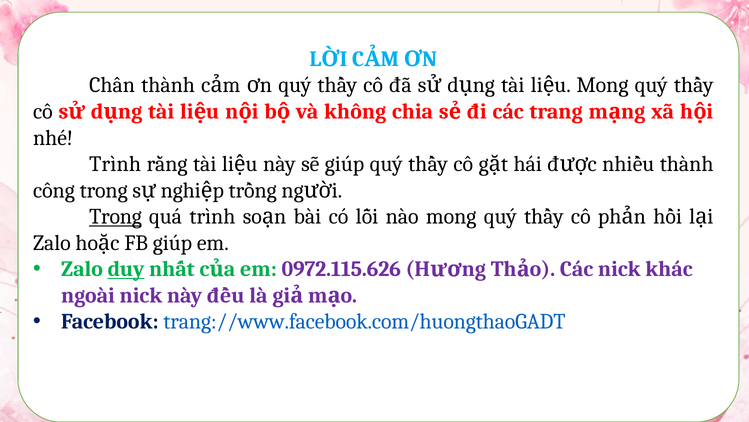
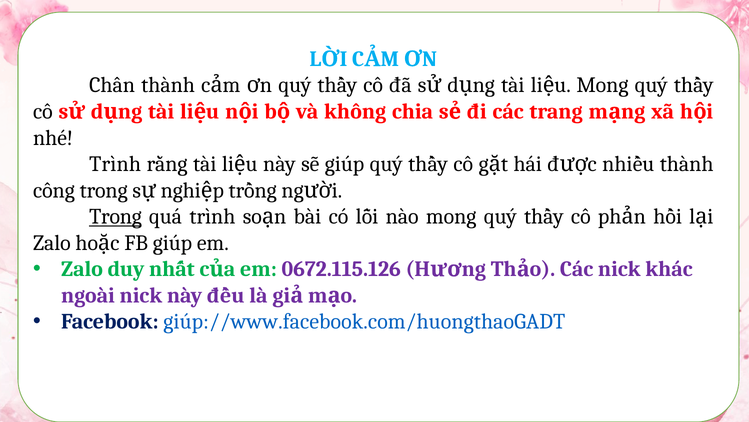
duy underline: present -> none (126, 269)
0972.115.626: 0972.115.626 -> 0672.115.126 (341, 269)
trang://www.facebook.com/huongthaoGADT: trang://www.facebook.com/huongthaoGADT -> giúp://www.facebook.com/huongthaoGADT (364, 321)
